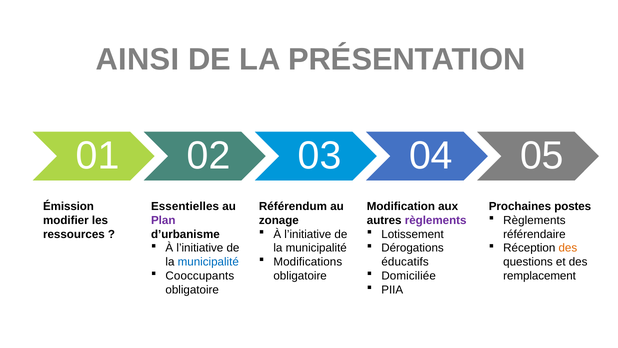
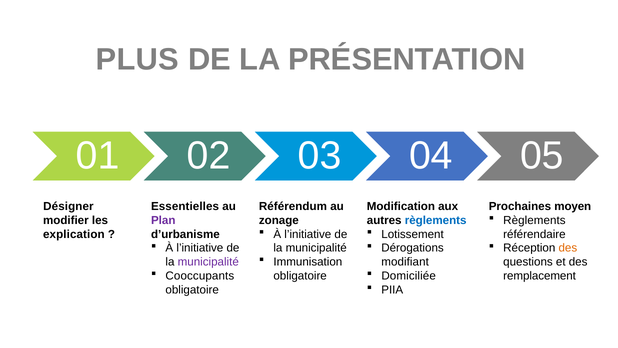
AINSI: AINSI -> PLUS (137, 59)
Émission: Émission -> Désigner (68, 206)
postes: postes -> moyen (573, 206)
règlements colour: purple -> blue (436, 220)
ressources: ressources -> explication (74, 234)
Modifications: Modifications -> Immunisation (308, 262)
municipalité colour: blue -> purple (208, 262)
éducatifs: éducatifs -> modifiant (405, 262)
